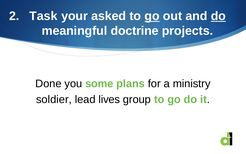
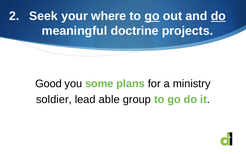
Task: Task -> Seek (43, 16)
asked: asked -> where (109, 16)
Done: Done -> Good (49, 84)
lives: lives -> able (109, 99)
